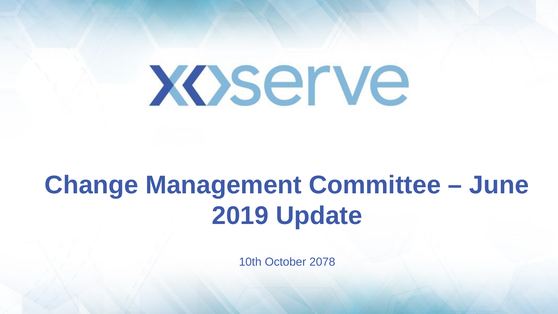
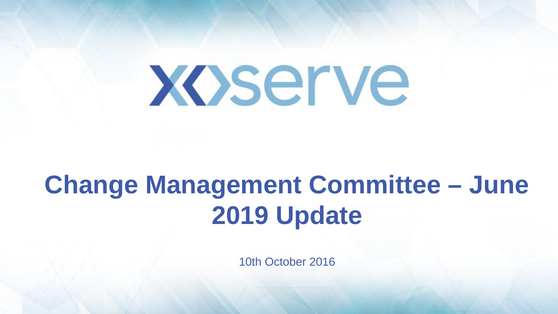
2078: 2078 -> 2016 (322, 262)
